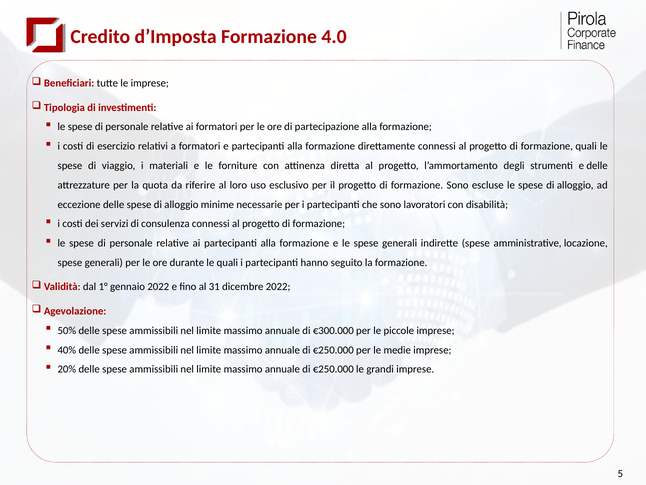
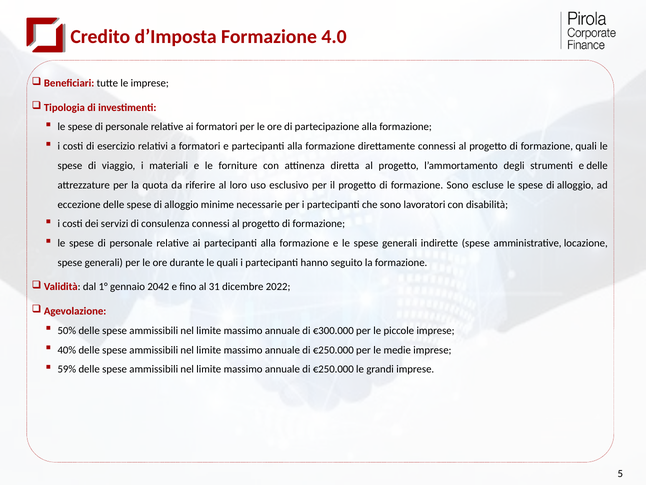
gennaio 2022: 2022 -> 2042 (158, 287)
20%: 20% -> 59% (67, 369)
